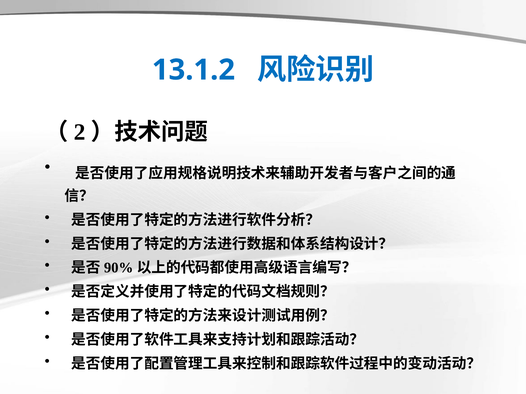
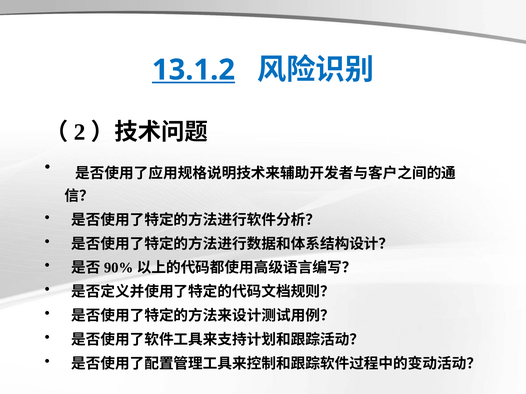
13.1.2 underline: none -> present (193, 70)
